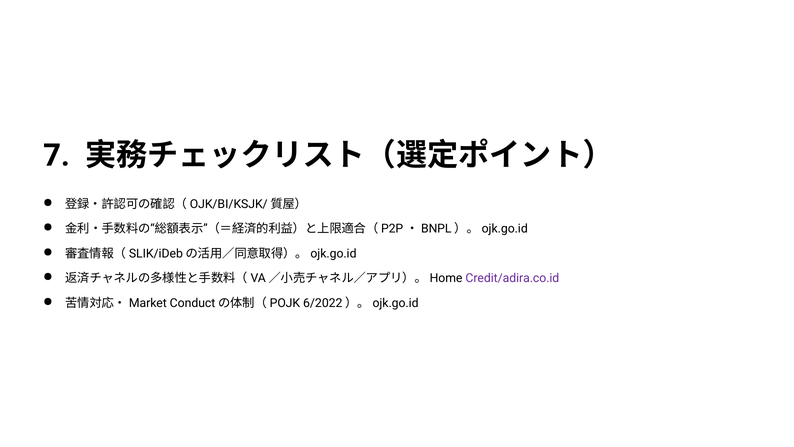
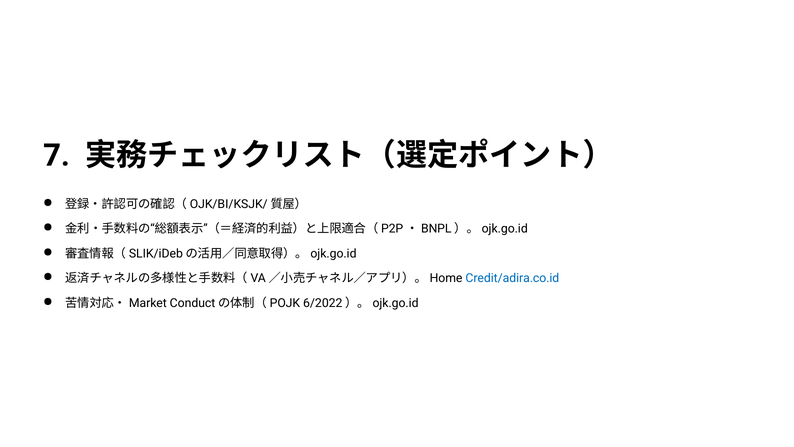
Credit/adira.co.id colour: purple -> blue (512, 278)
